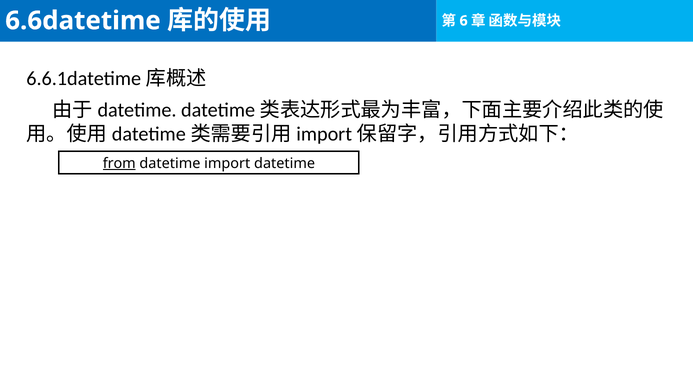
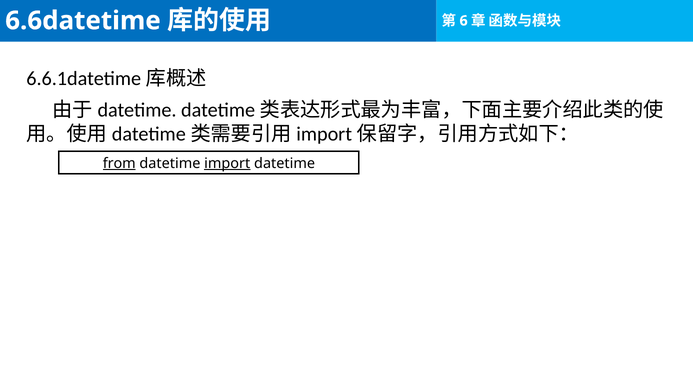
import underline: none -> present (227, 163)
